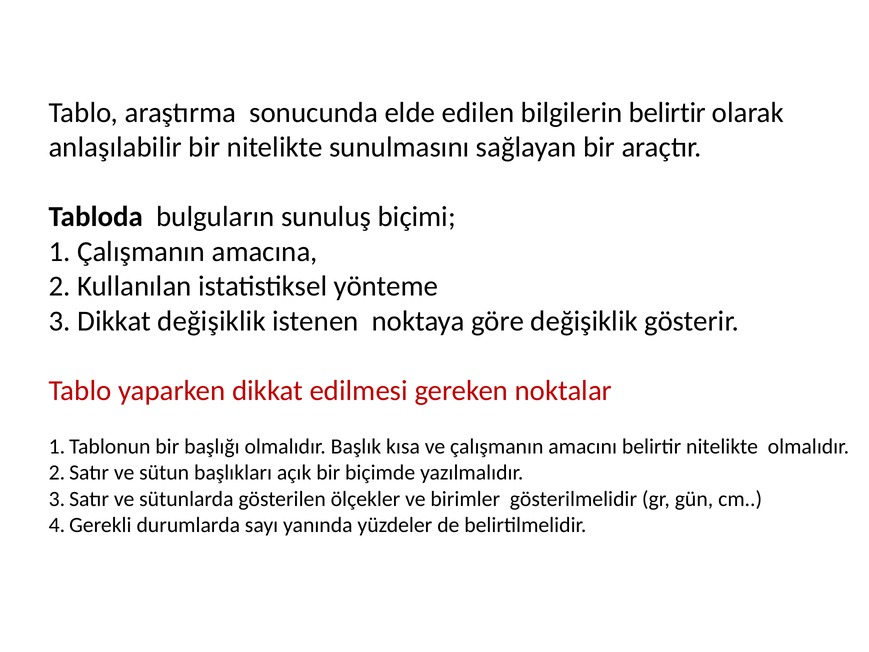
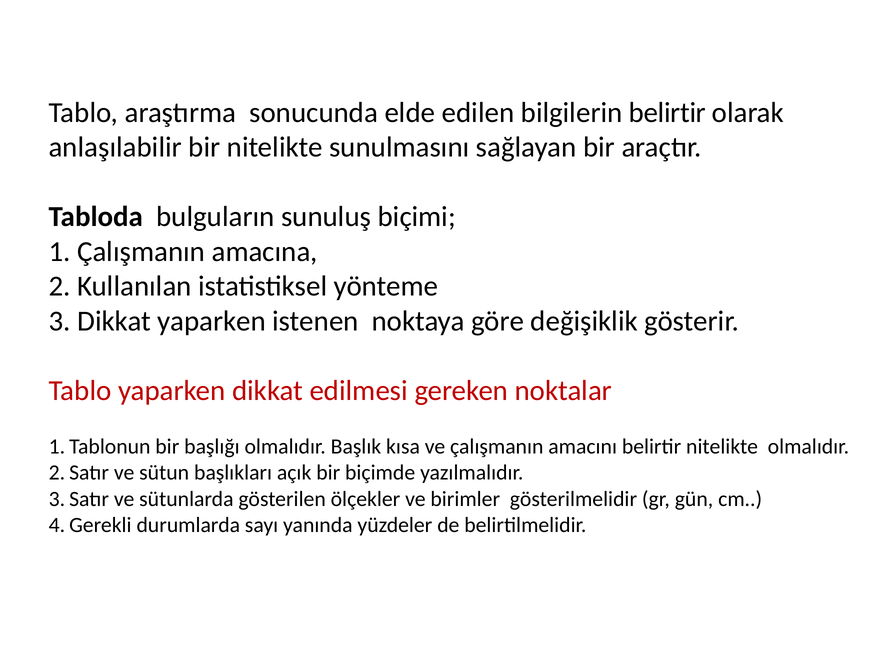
Dikkat değişiklik: değişiklik -> yaparken (212, 321)
